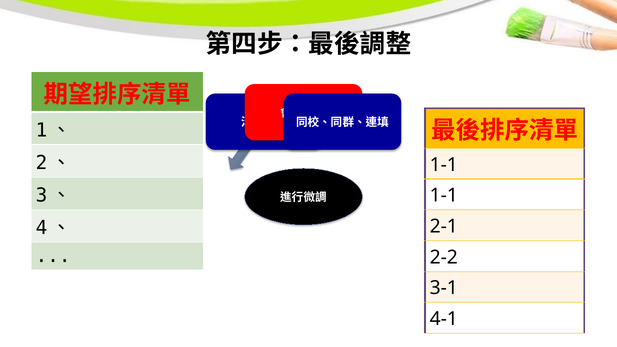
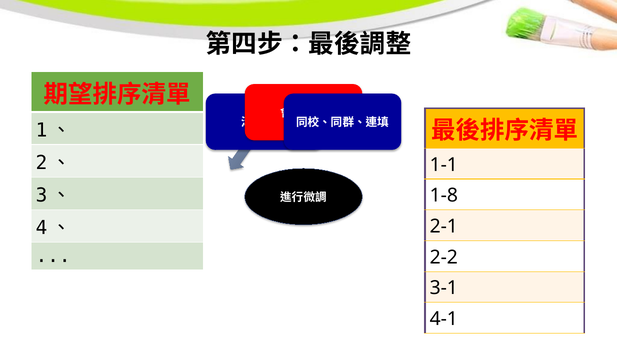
1-1: 1-1 -> 1-8 (444, 196)
